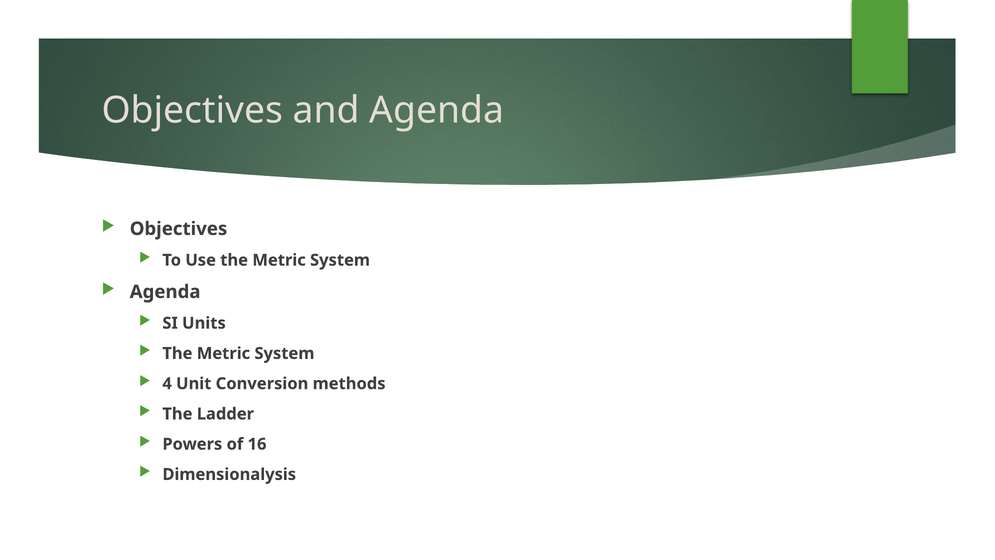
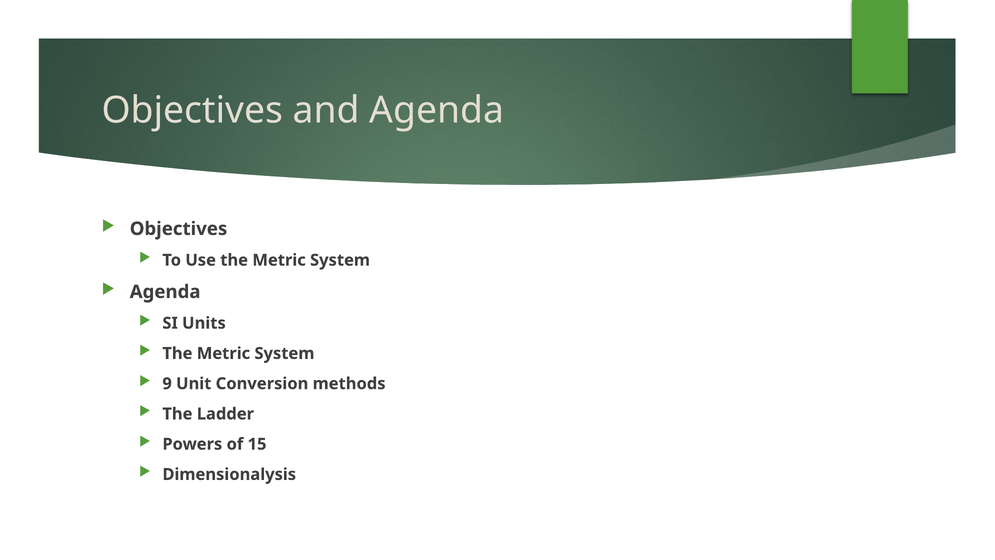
4: 4 -> 9 (167, 383)
16: 16 -> 15 (257, 444)
